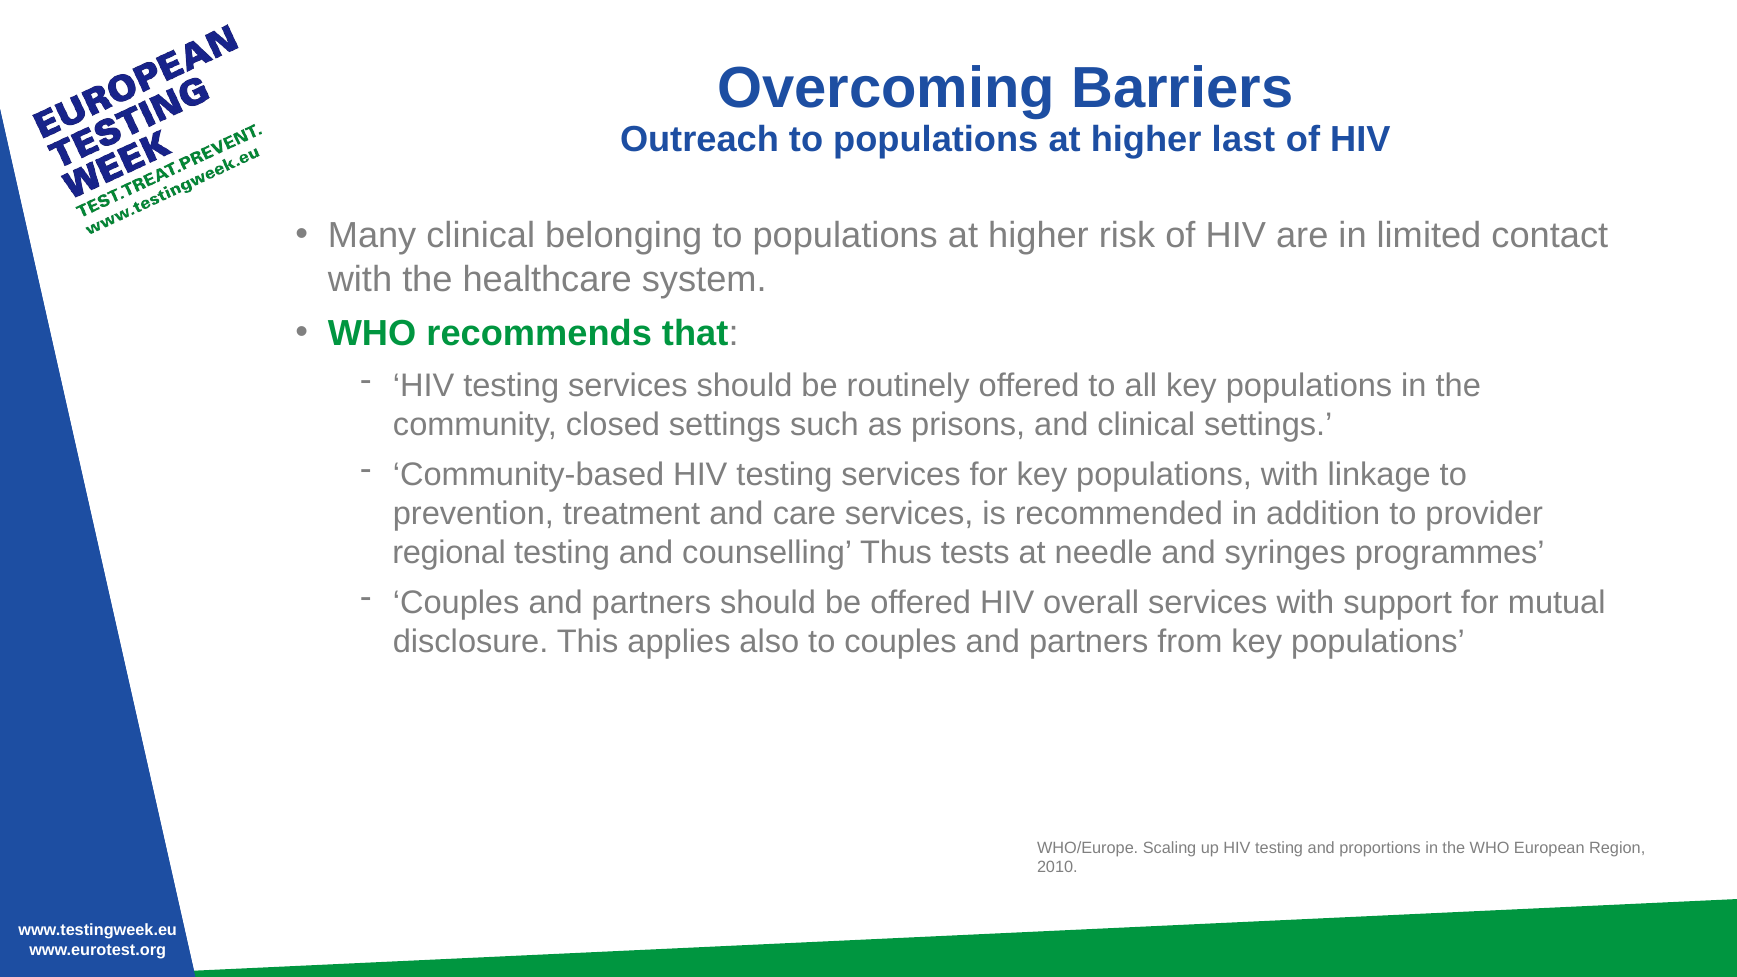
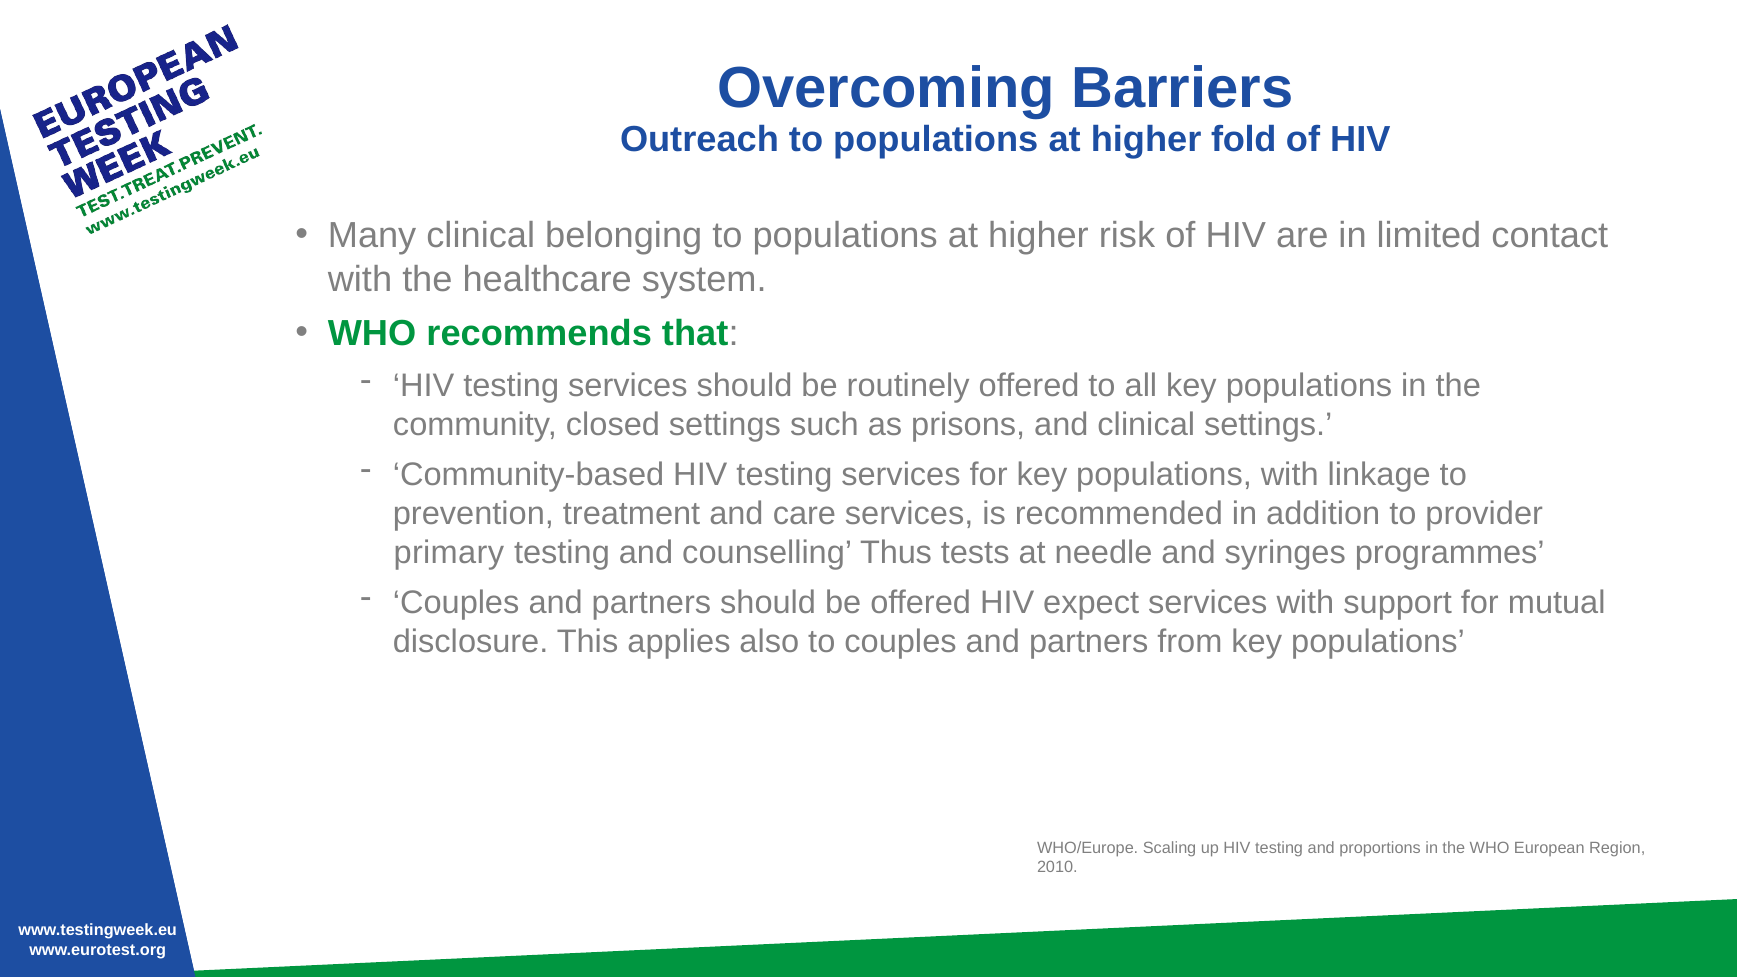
last: last -> fold (1244, 140)
regional: regional -> primary (449, 553)
overall: overall -> expect (1091, 603)
